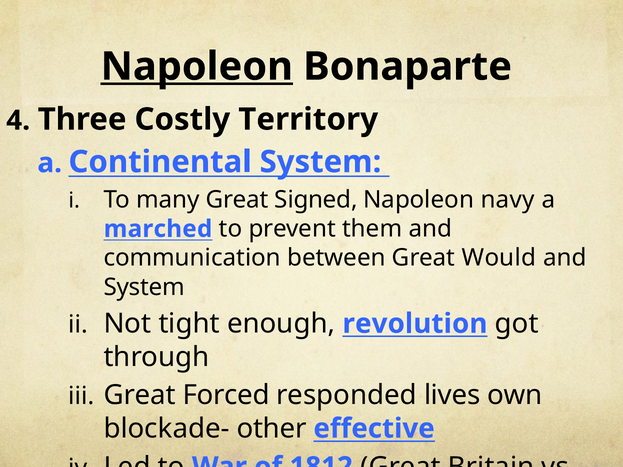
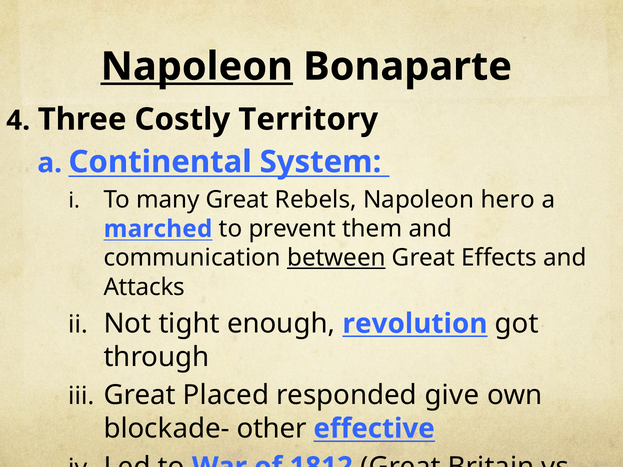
Signed: Signed -> Rebels (316, 200)
navy: navy -> hero (508, 200)
between underline: none -> present (336, 258)
Would: Would -> Effects (499, 258)
System: System -> Attacks (144, 287)
Forced: Forced -> Placed (226, 395)
lives: lives -> give (452, 395)
